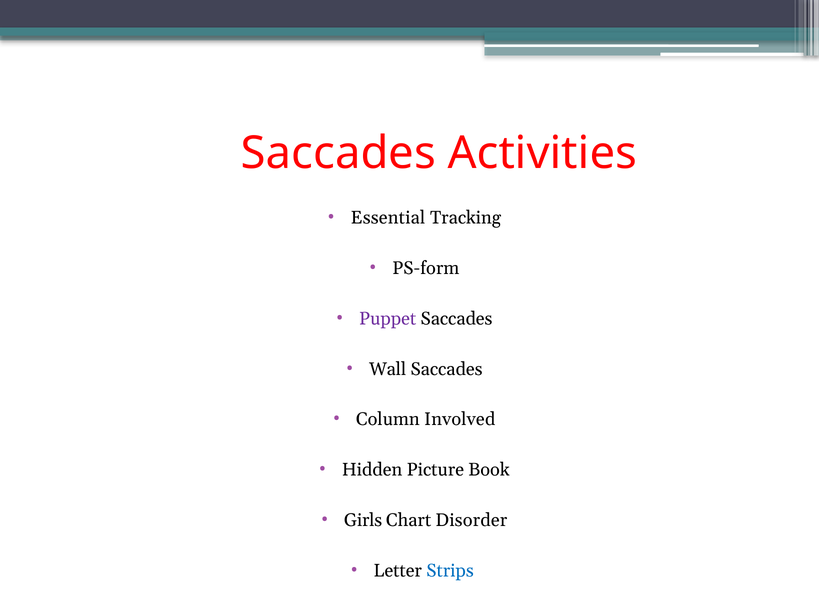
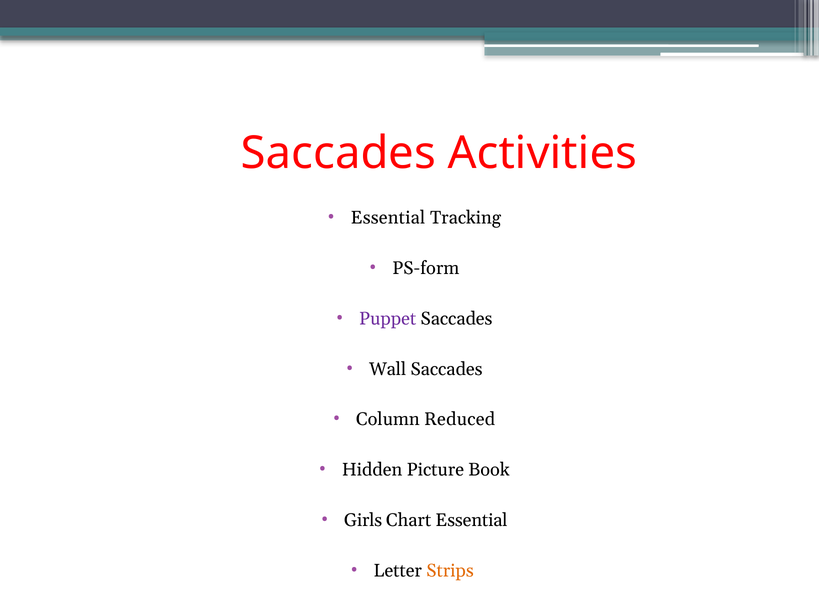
Involved: Involved -> Reduced (460, 420)
Chart Disorder: Disorder -> Essential (472, 521)
Strips colour: blue -> orange (450, 571)
